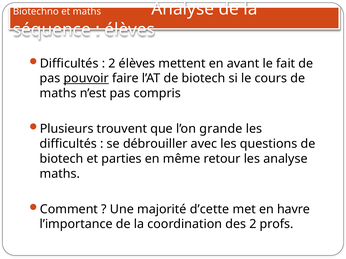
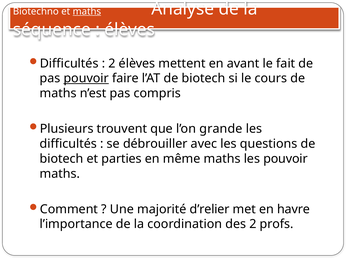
maths underline: none -> present (87, 11)
même retour: retour -> maths (222, 159)
les analyse: analyse -> pouvoir (286, 159)
d’cette: d’cette -> d’relier (210, 210)
